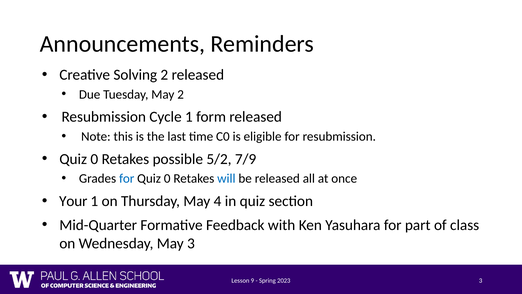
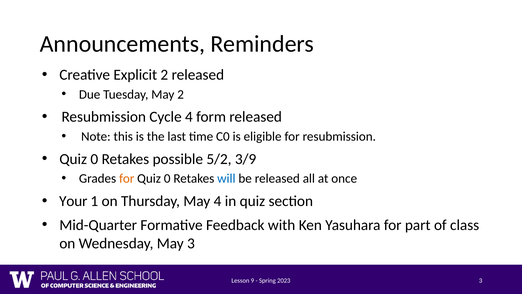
Solving: Solving -> Explicit (135, 75)
Cycle 1: 1 -> 4 (189, 117)
7/9: 7/9 -> 3/9 (246, 159)
for colour: blue -> orange (127, 178)
